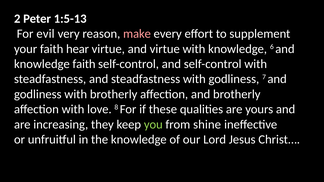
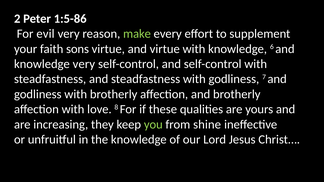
1:5-13: 1:5-13 -> 1:5-86 (70, 19)
make colour: pink -> light green (137, 34)
hear: hear -> sons (78, 49)
knowledge faith: faith -> very (84, 64)
